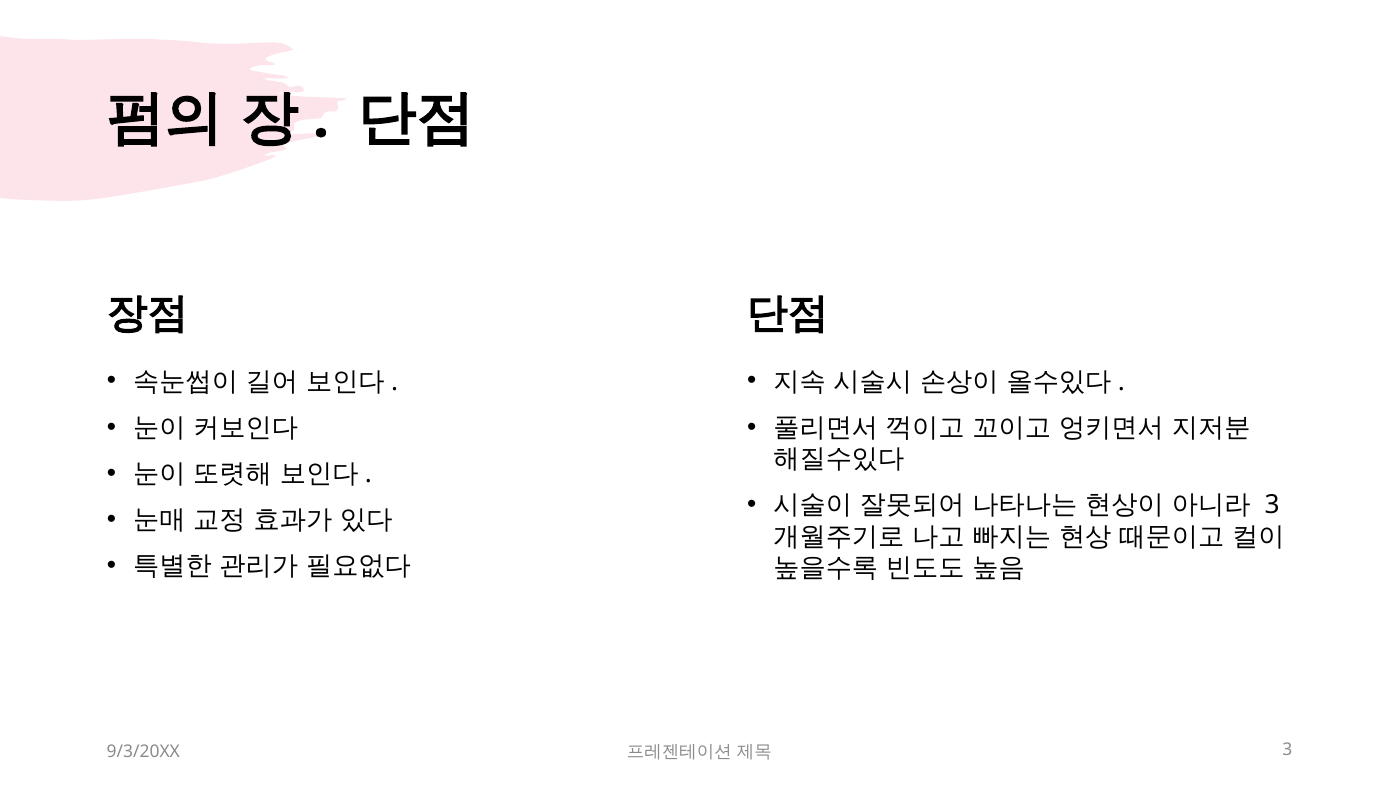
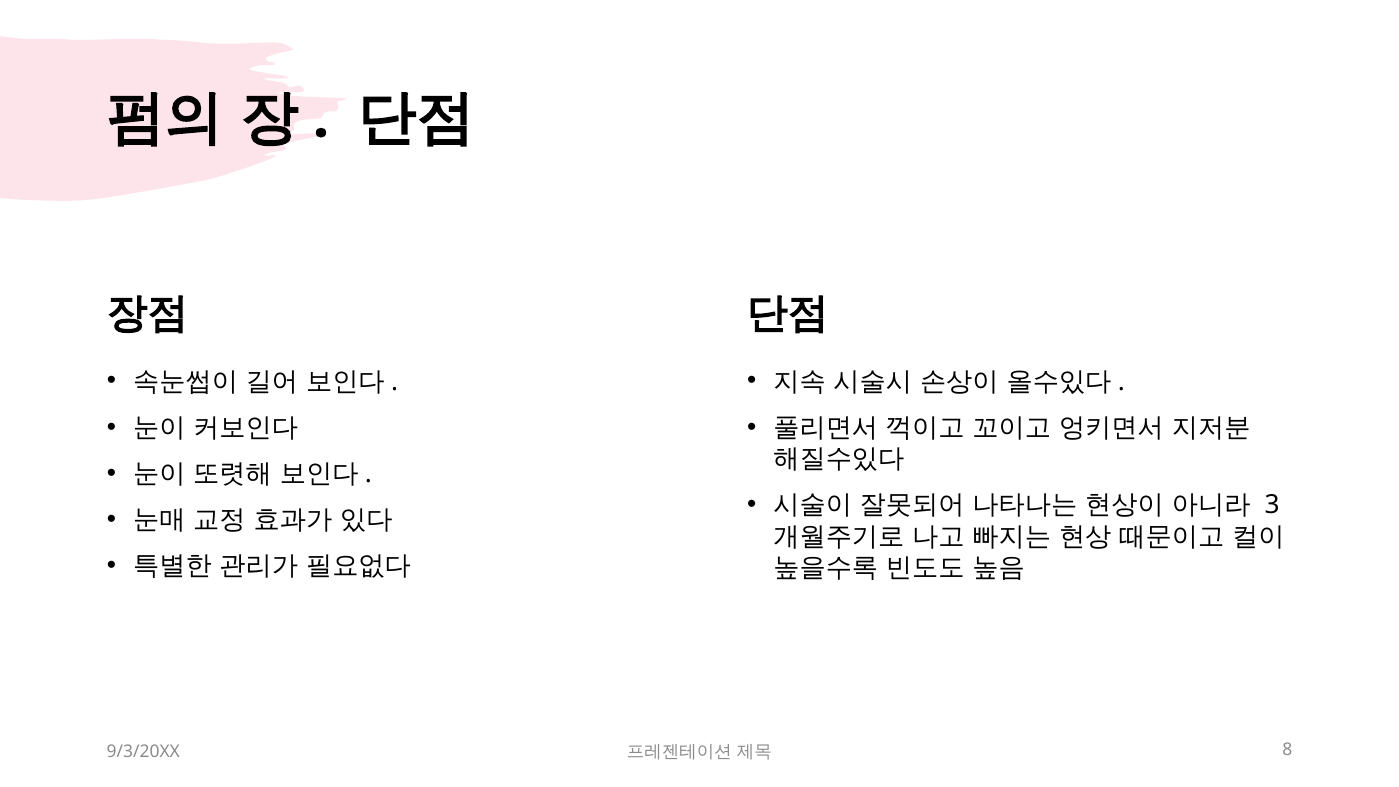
3: 3 -> 8 (1287, 750)
